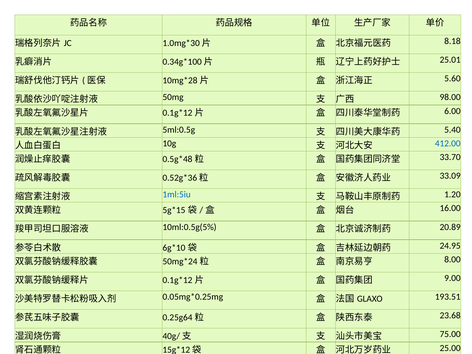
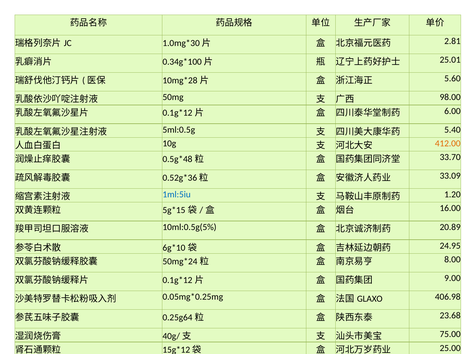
8.18: 8.18 -> 2.81 (452, 41)
412.00 colour: blue -> orange (448, 143)
193.51: 193.51 -> 406.98 (448, 297)
